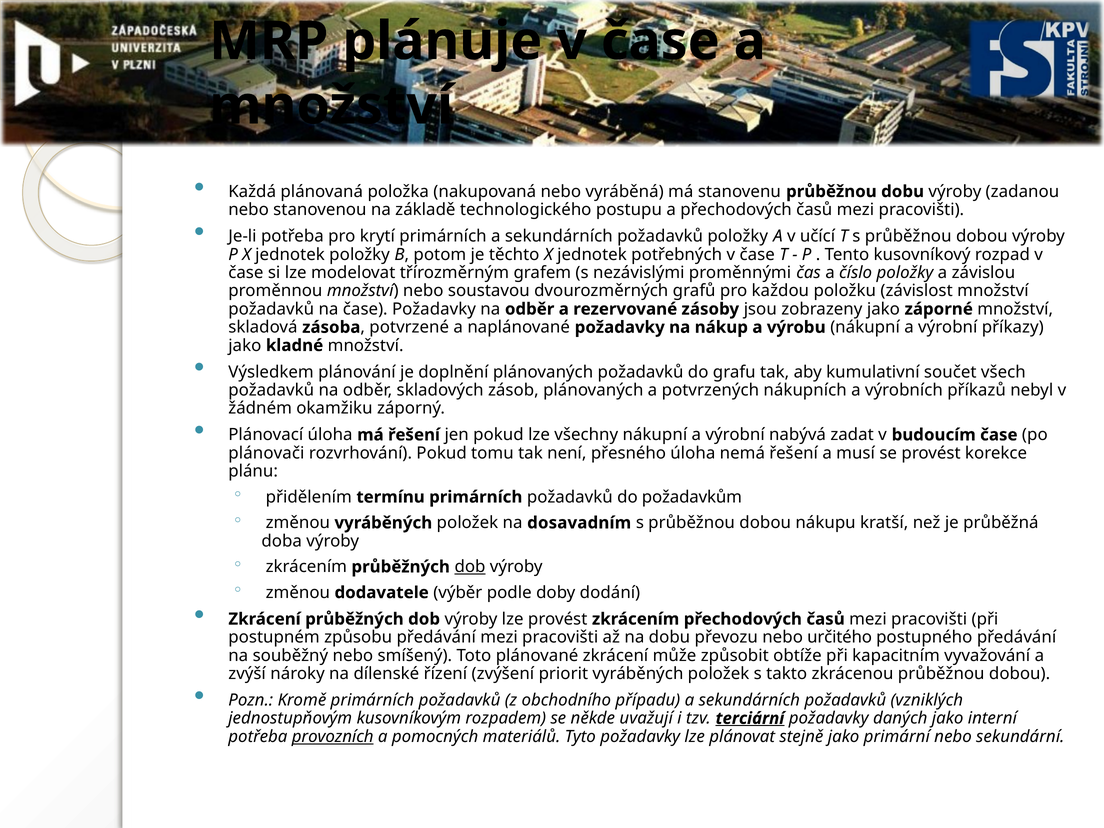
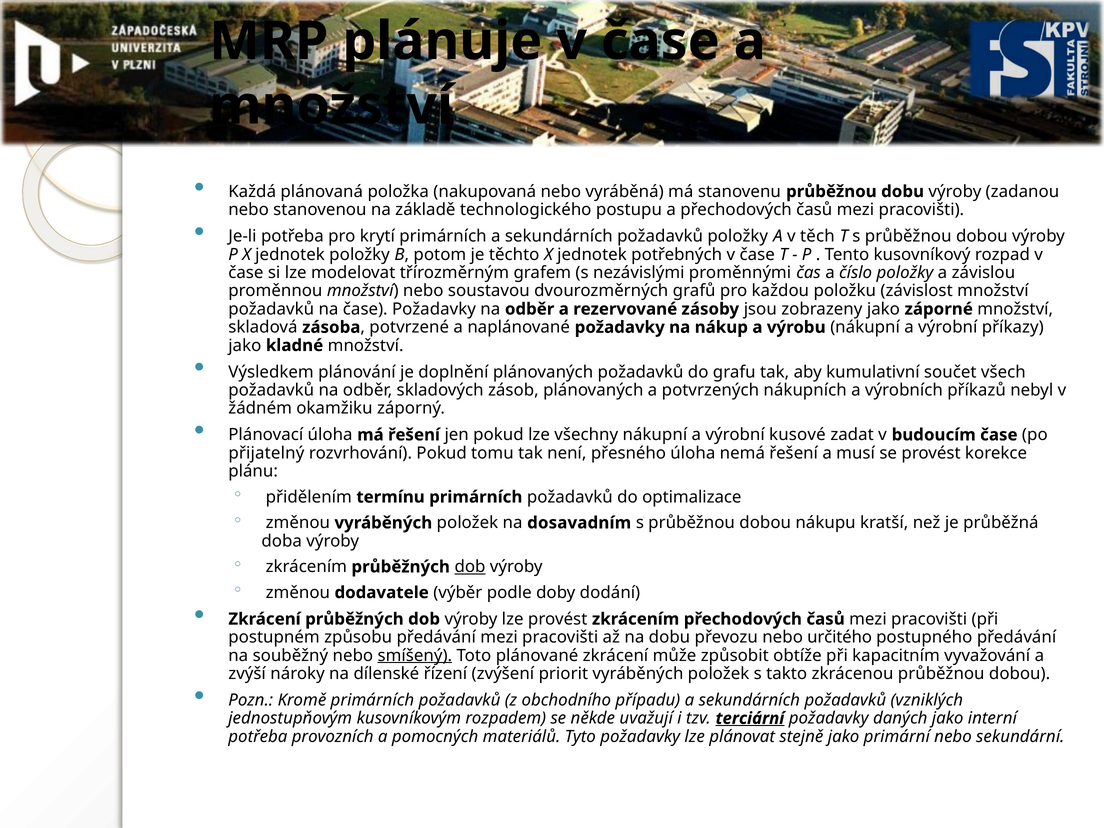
učící: učící -> těch (817, 236)
nabývá: nabývá -> kusové (797, 435)
plánovači: plánovači -> přijatelný (266, 453)
požadavkům: požadavkům -> optimalizace (692, 497)
smíšený underline: none -> present (415, 655)
provozních underline: present -> none (333, 737)
